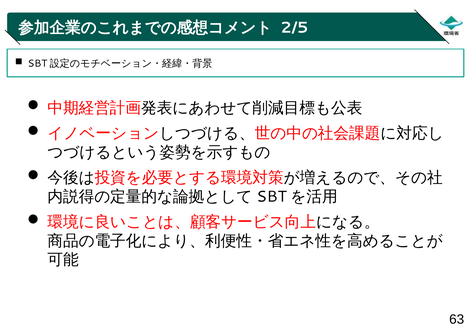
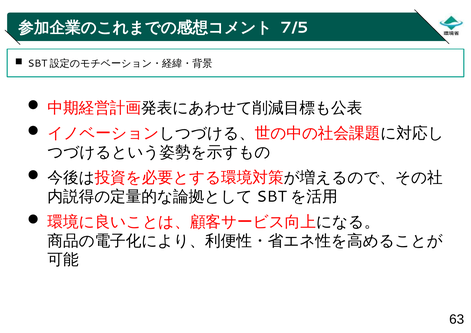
2/5: 2/5 -> 7/5 (295, 27)
